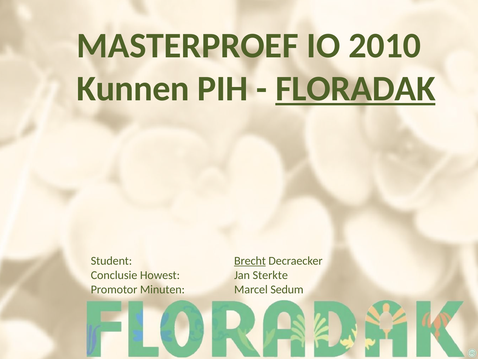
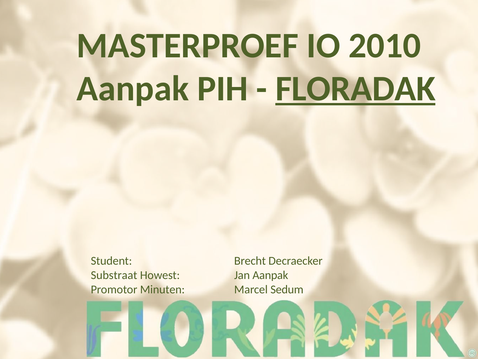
Kunnen: Kunnen -> Aanpak (133, 89)
Brecht underline: present -> none (250, 261)
Conclusie: Conclusie -> Substraat (114, 275)
Jan Sterkte: Sterkte -> Aanpak (270, 275)
